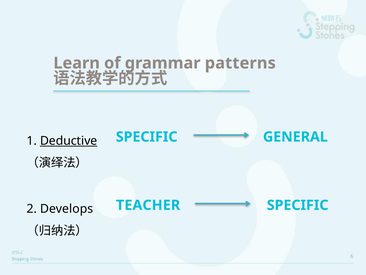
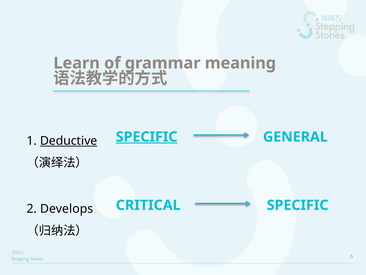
patterns: patterns -> meaning (240, 63)
SPECIFIC underline: none -> present (147, 137)
TEACHER: TEACHER -> CRITICAL (148, 205)
